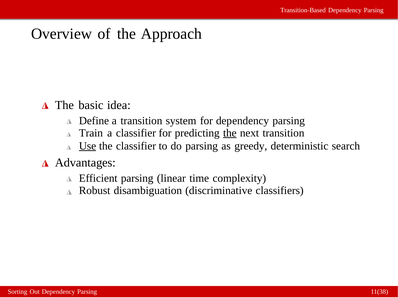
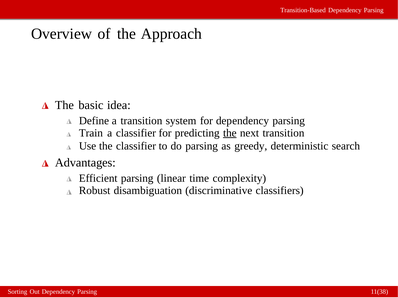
Use underline: present -> none (88, 146)
